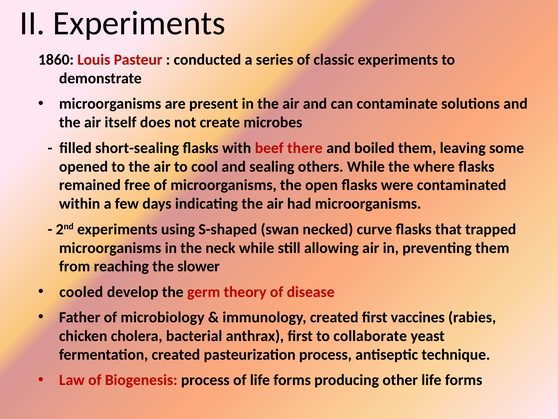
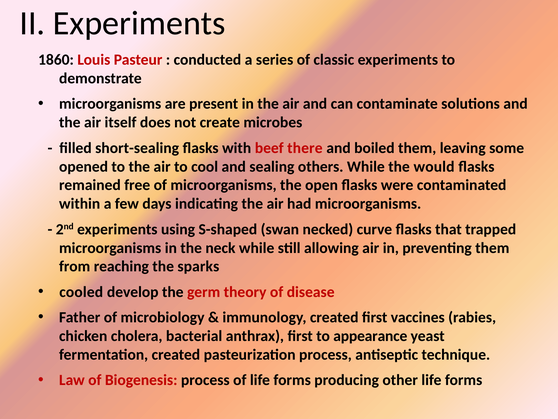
where: where -> would (434, 166)
slower: slower -> sparks (198, 266)
collaborate: collaborate -> appearance (370, 336)
